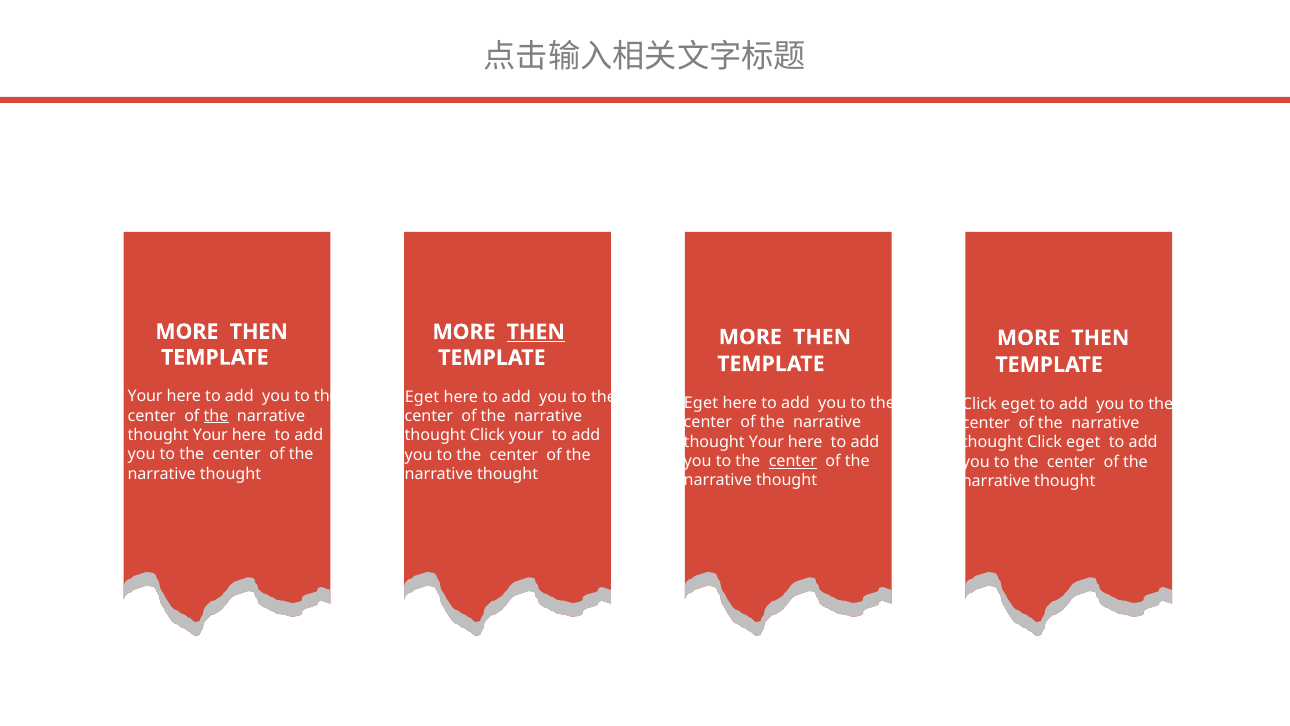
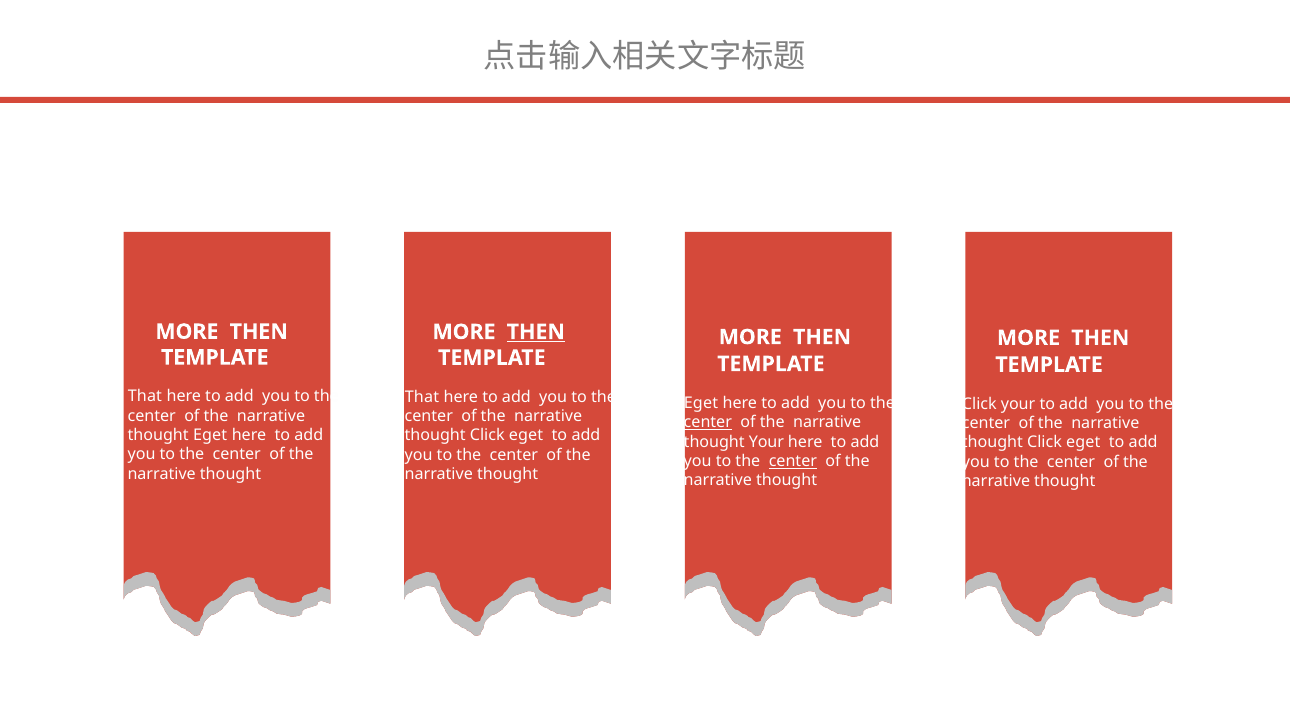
Your: Your -> That (145, 397)
Eget: Eget -> That (422, 397)
eget: eget -> your (1018, 404)
the underline: present -> none (216, 416)
center underline: none -> present (708, 422)
Your: Your -> Eget (210, 435)
your: your -> eget (526, 436)
